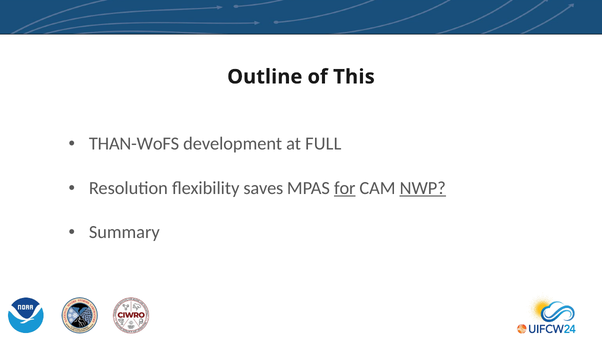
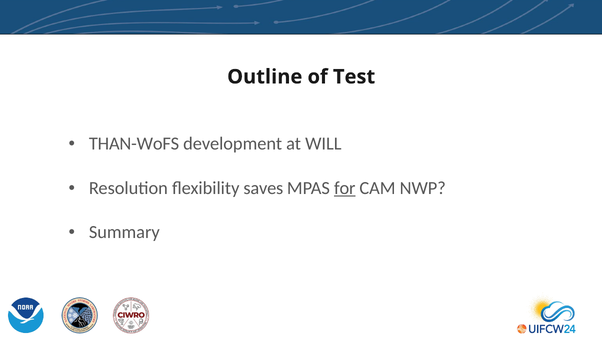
This: This -> Test (354, 77)
FULL: FULL -> WILL (323, 144)
NWP underline: present -> none (423, 188)
